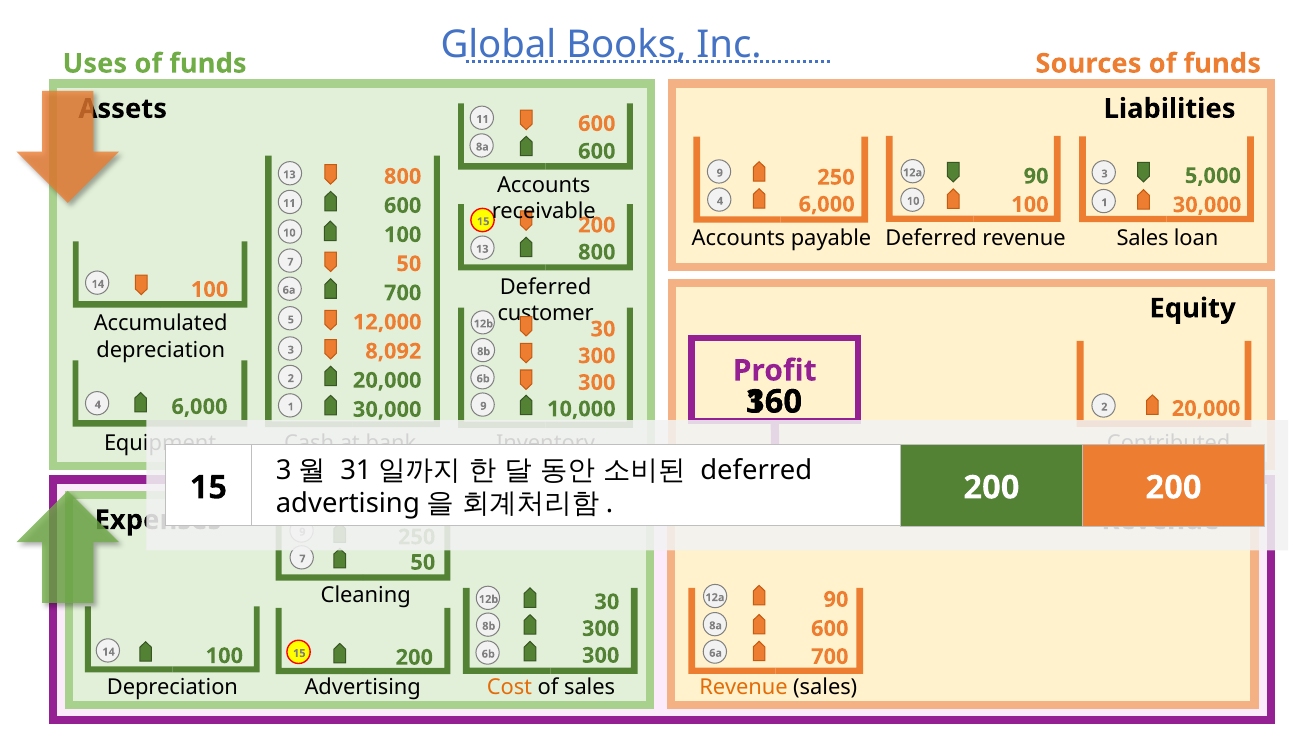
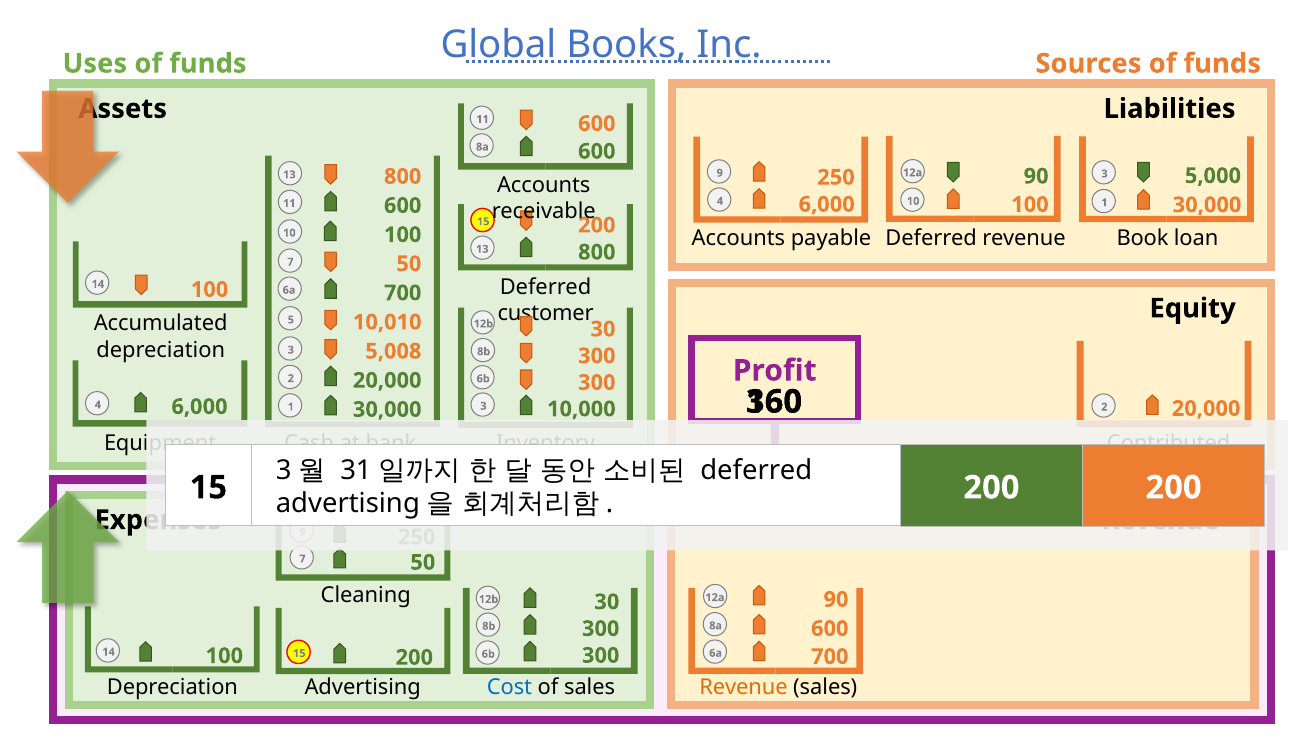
Sales: Sales -> Book (1143, 238)
12,000: 12,000 -> 10,010 (387, 322)
8,092: 8,092 -> 5,008 (393, 351)
4 9: 9 -> 3 (483, 406)
Cost colour: orange -> blue (509, 687)
